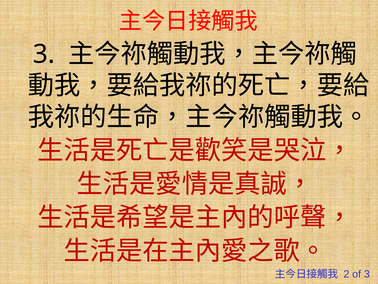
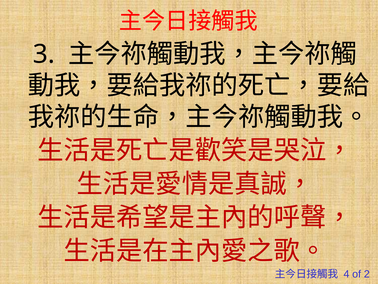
2: 2 -> 4 (346, 274)
of 3: 3 -> 2 (367, 274)
